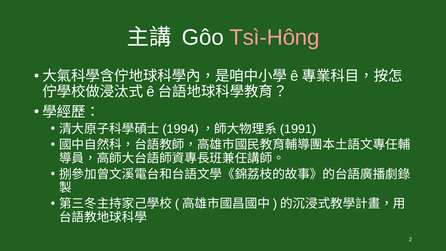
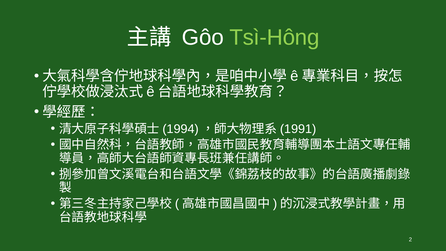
Tsì-Hông colour: pink -> light green (274, 37)
